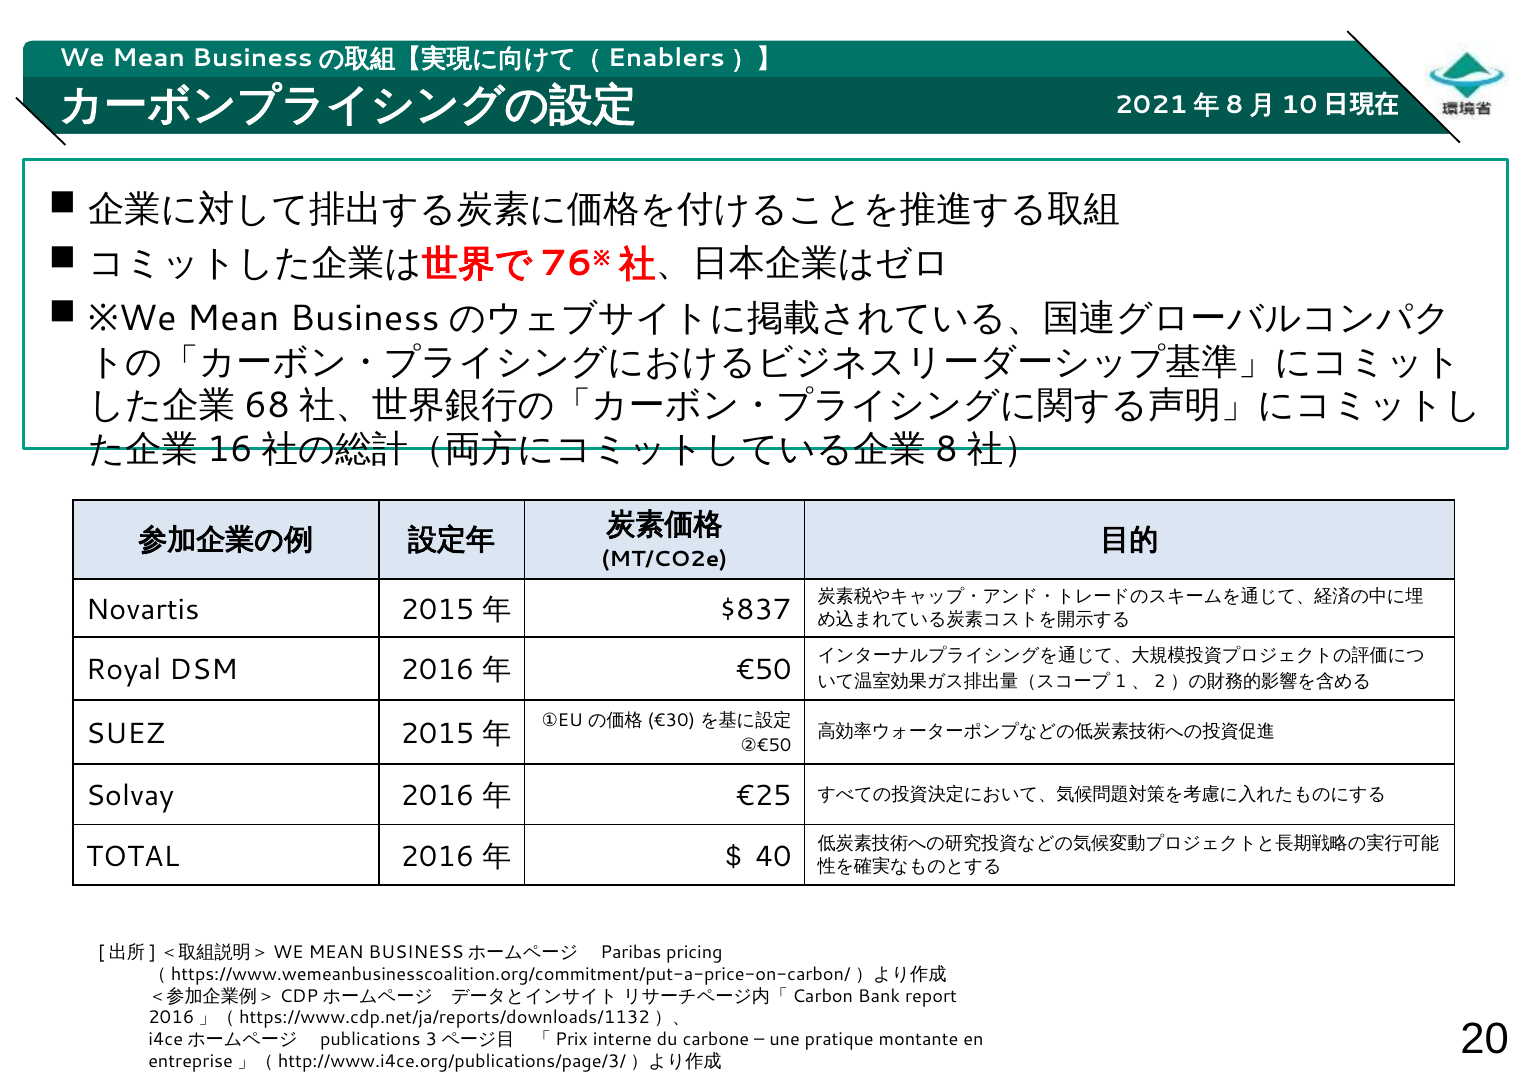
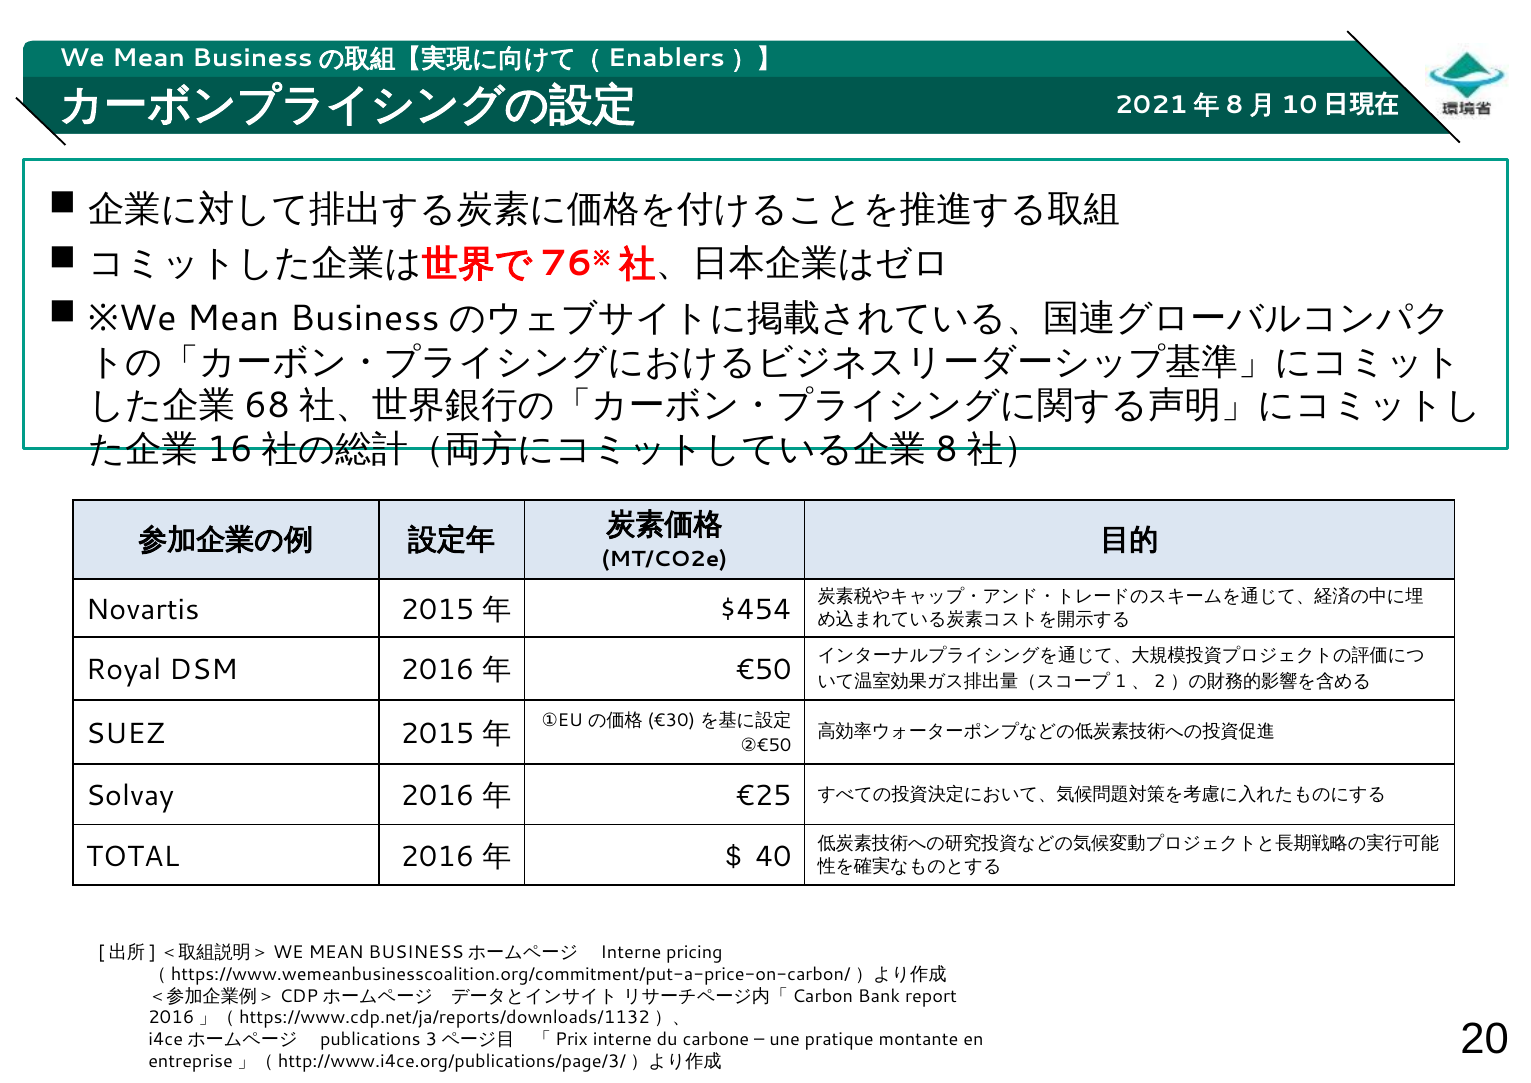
$837: $837 -> $454 (755, 609)
Paribas: Paribas -> Interne (631, 952)
